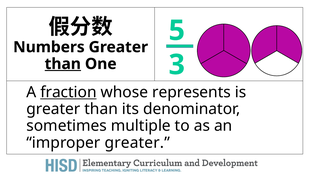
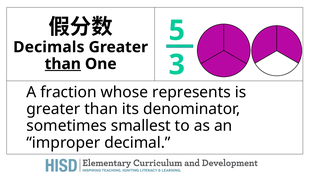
Numbers: Numbers -> Decimals (49, 47)
fraction underline: present -> none (68, 92)
multiple: multiple -> smallest (141, 126)
improper greater: greater -> decimal (137, 143)
